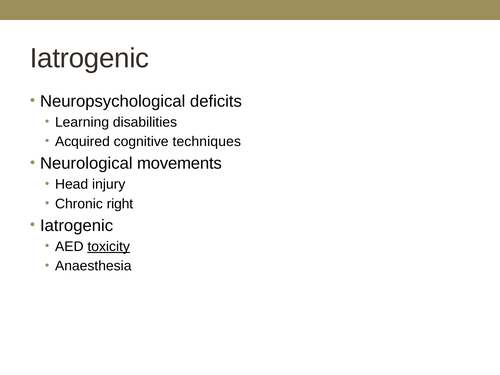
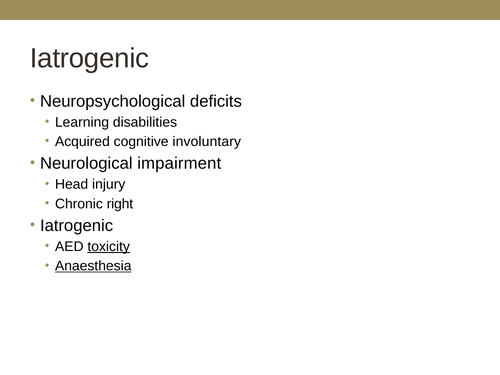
techniques: techniques -> involuntary (207, 142)
movements: movements -> impairment (179, 163)
Anaesthesia underline: none -> present (93, 266)
